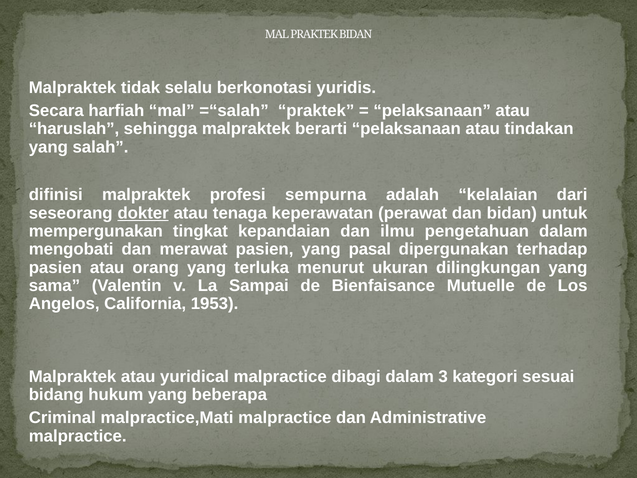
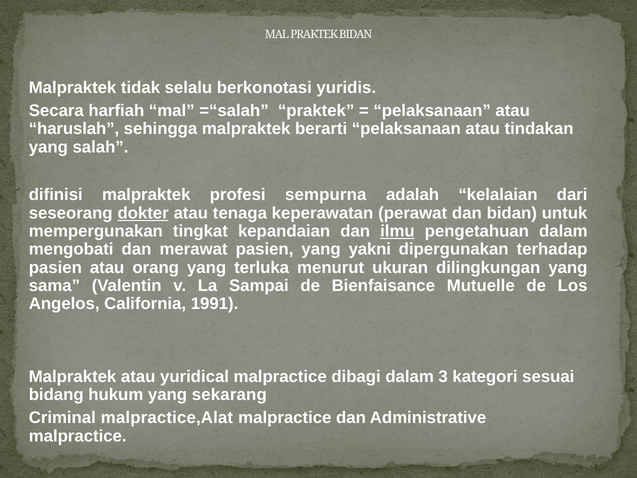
ilmu underline: none -> present (397, 231)
pasal: pasal -> yakni (370, 249)
1953: 1953 -> 1991 (215, 304)
beberapa: beberapa -> sekarang (229, 395)
malpractice,Mati: malpractice,Mati -> malpractice,Alat (167, 418)
